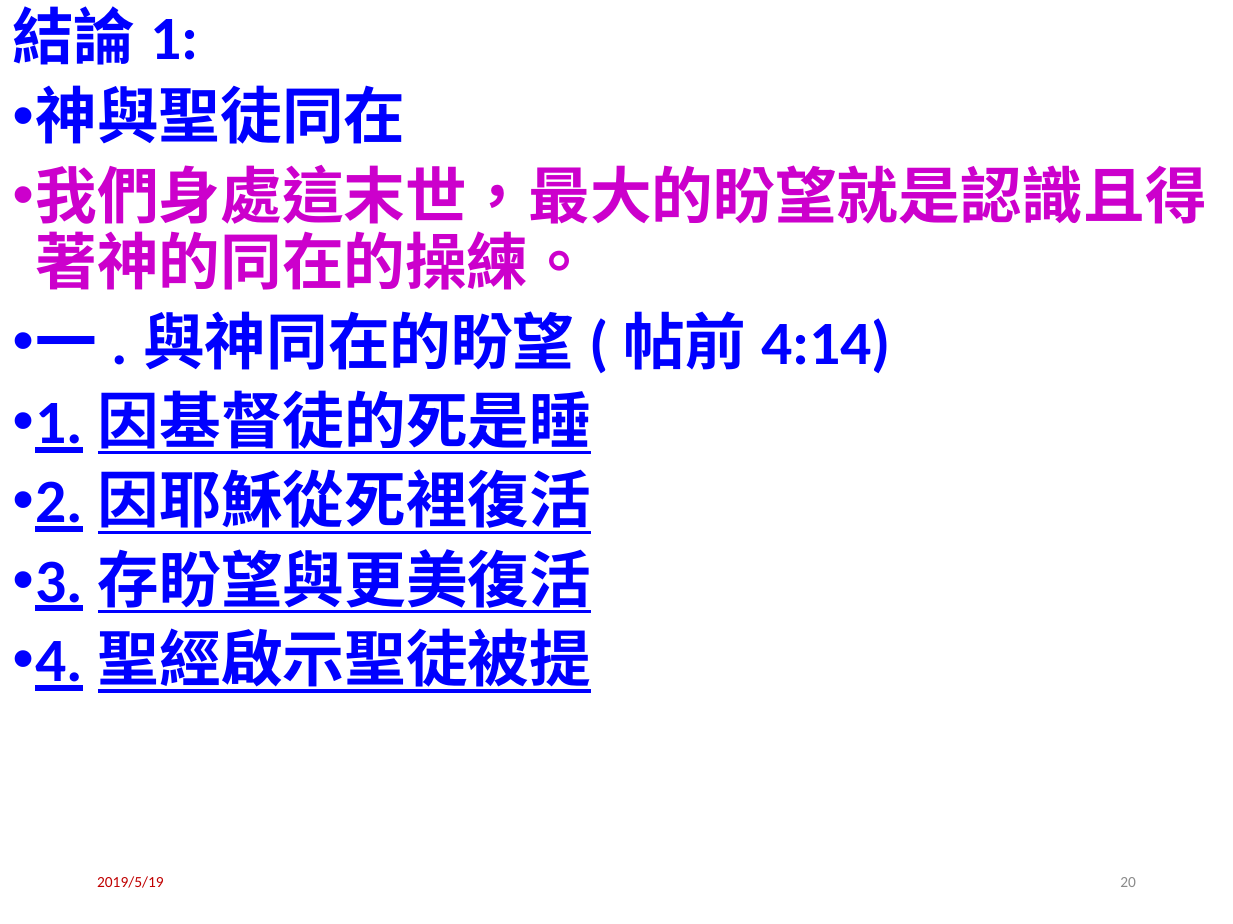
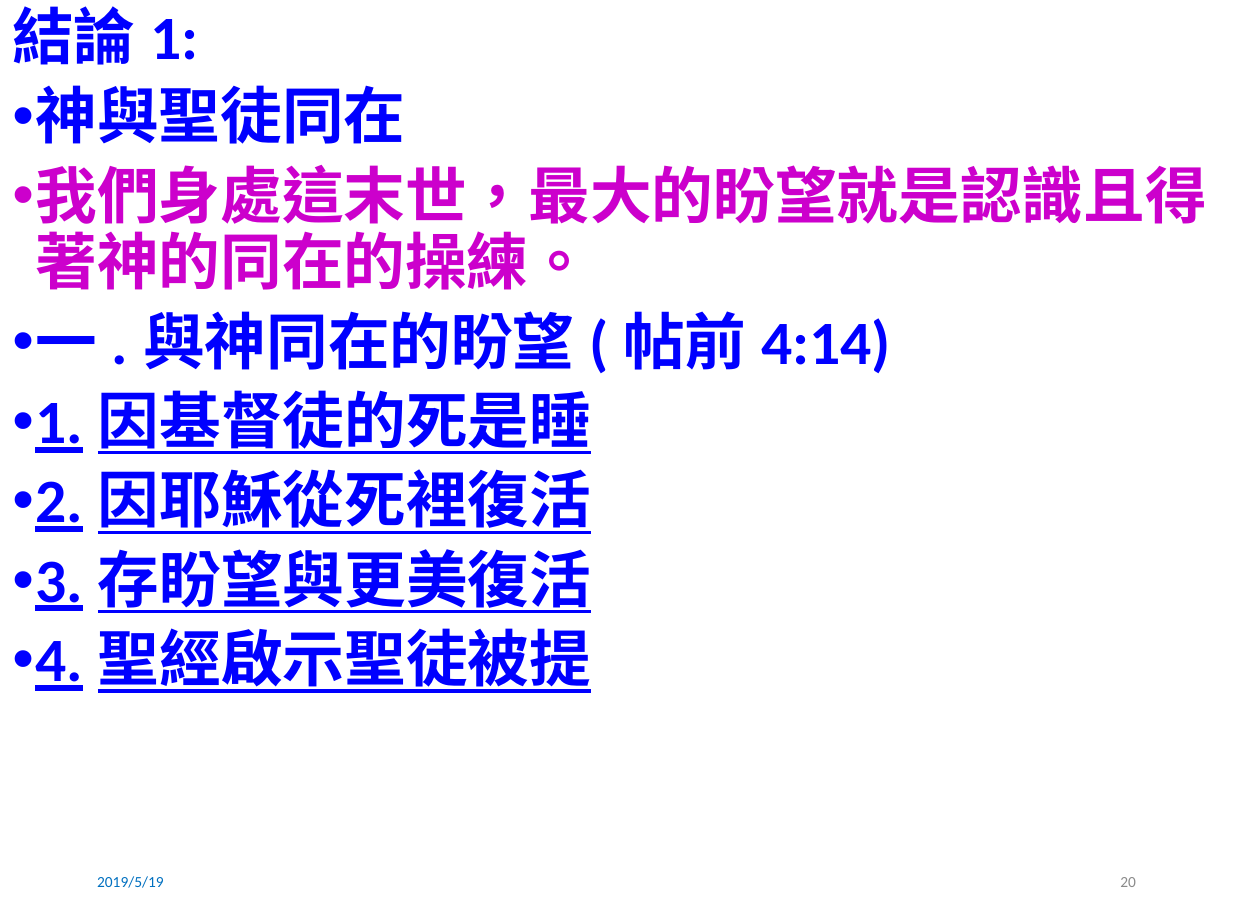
2019/5/19 colour: red -> blue (130, 883)
